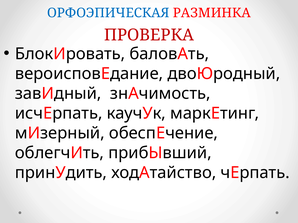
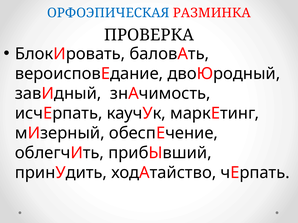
ПРОВЕРКА colour: red -> black (149, 35)
